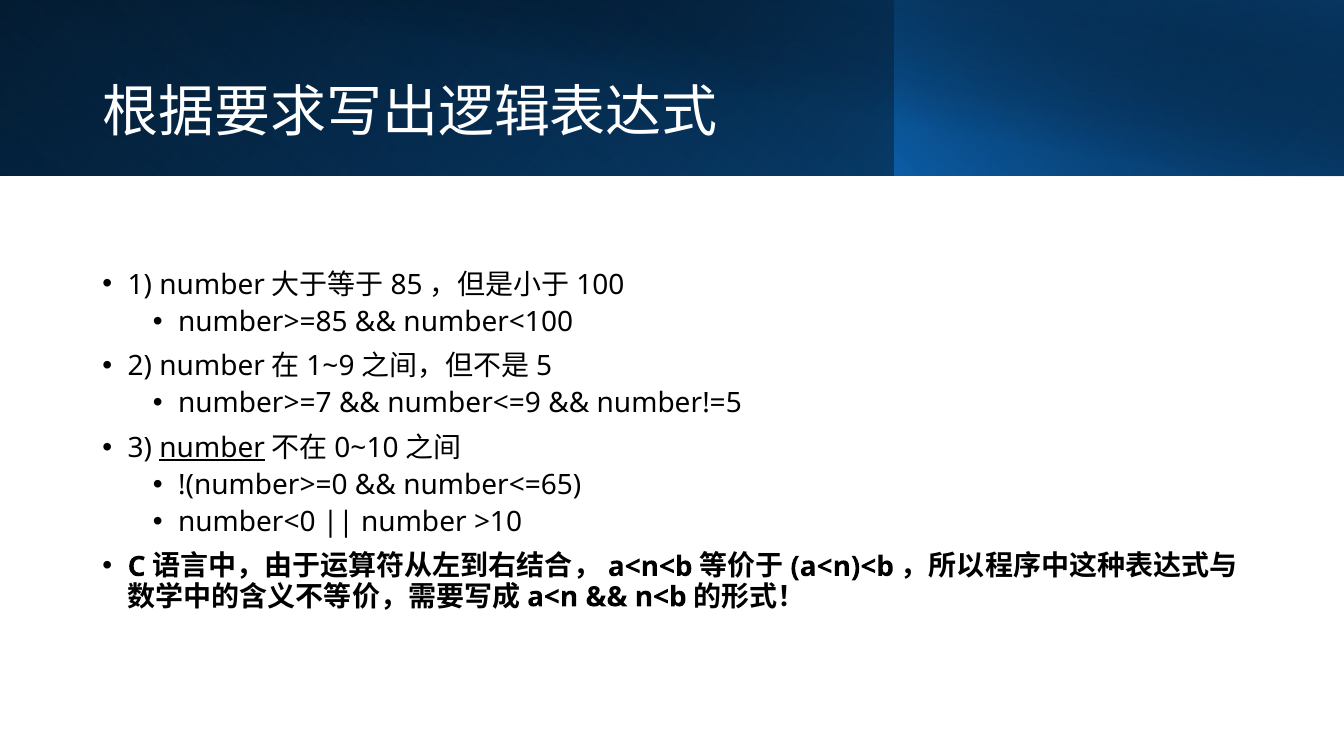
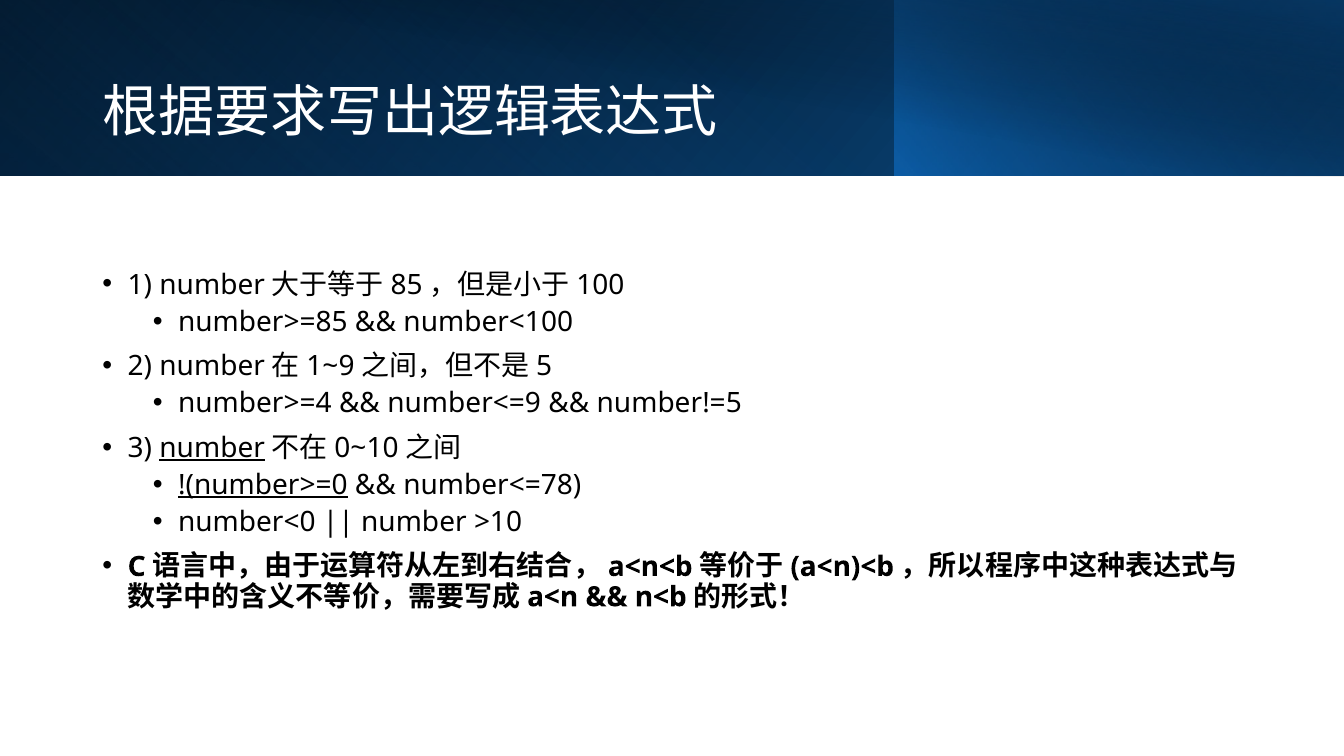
number>=7: number>=7 -> number>=4 (255, 404)
!(number>=0 underline: none -> present (263, 485)
number<=65: number<=65 -> number<=78 (492, 485)
